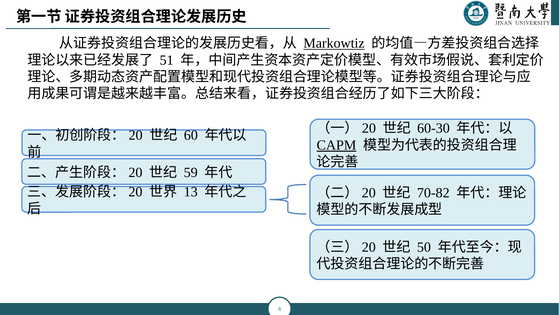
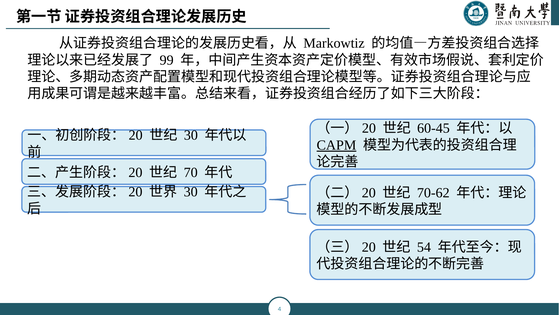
Markowtiz underline: present -> none (334, 43)
51: 51 -> 99 (167, 60)
60-30: 60-30 -> 60-45 (433, 128)
60: 60 -> 30 (191, 135)
59: 59 -> 70 (191, 172)
13: 13 -> 30 (191, 192)
70-82: 70-82 -> 70-62 (433, 193)
50: 50 -> 54 (424, 247)
